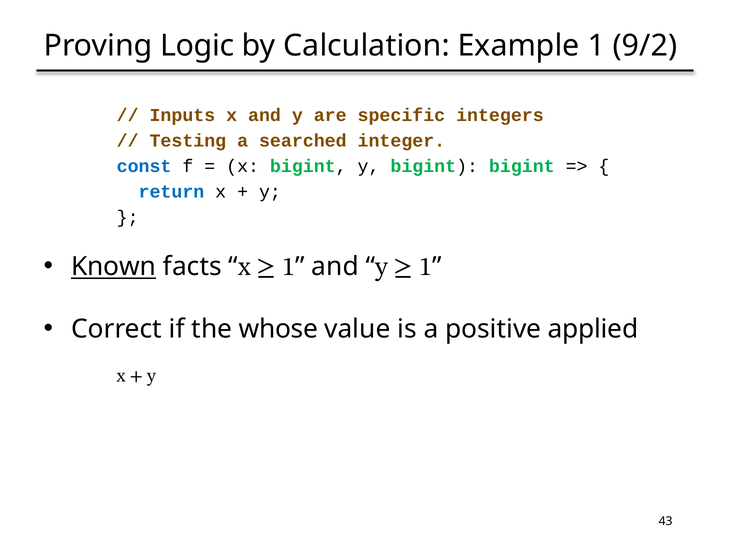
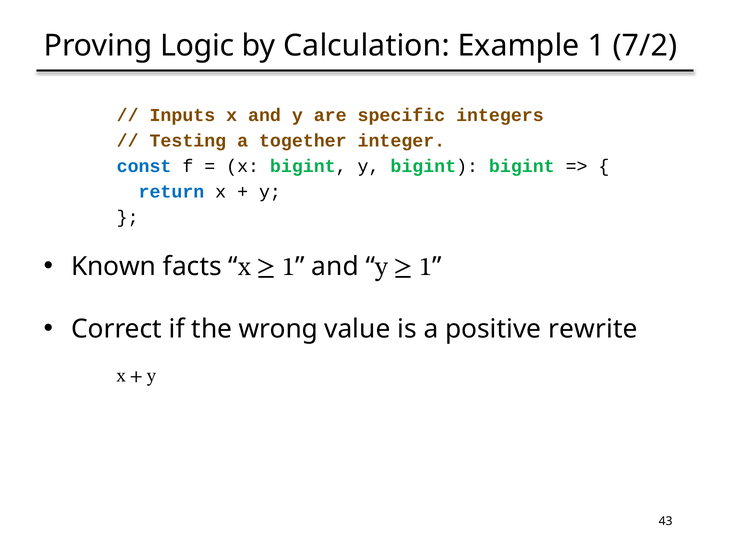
9/2: 9/2 -> 7/2 (645, 46)
searched: searched -> together (303, 141)
Known underline: present -> none (114, 267)
whose: whose -> wrong (278, 329)
applied: applied -> rewrite (593, 329)
